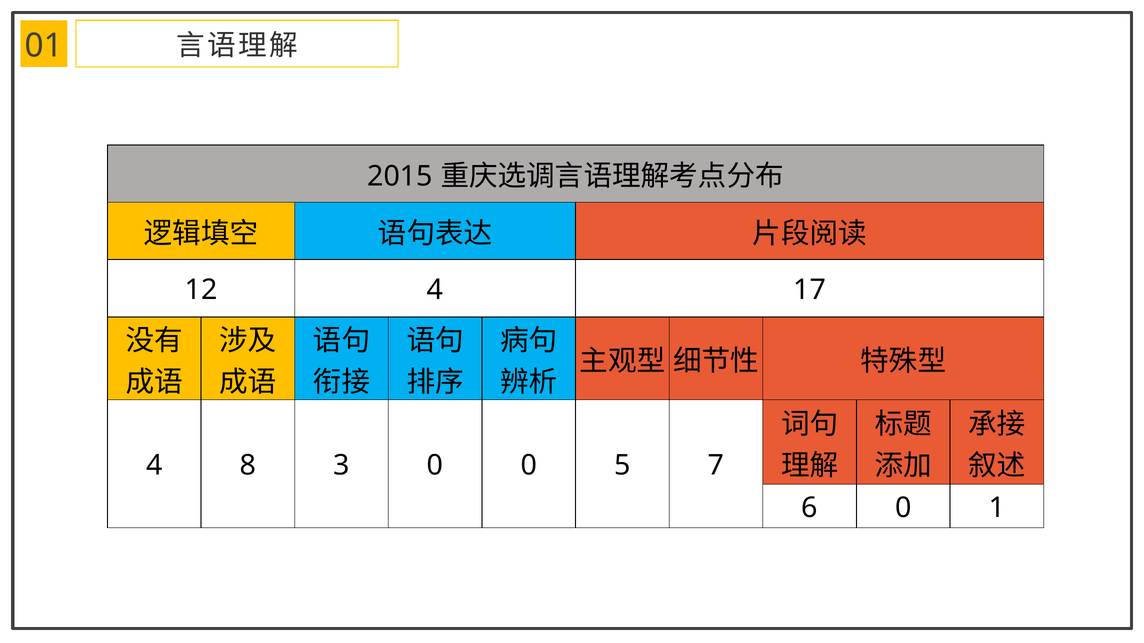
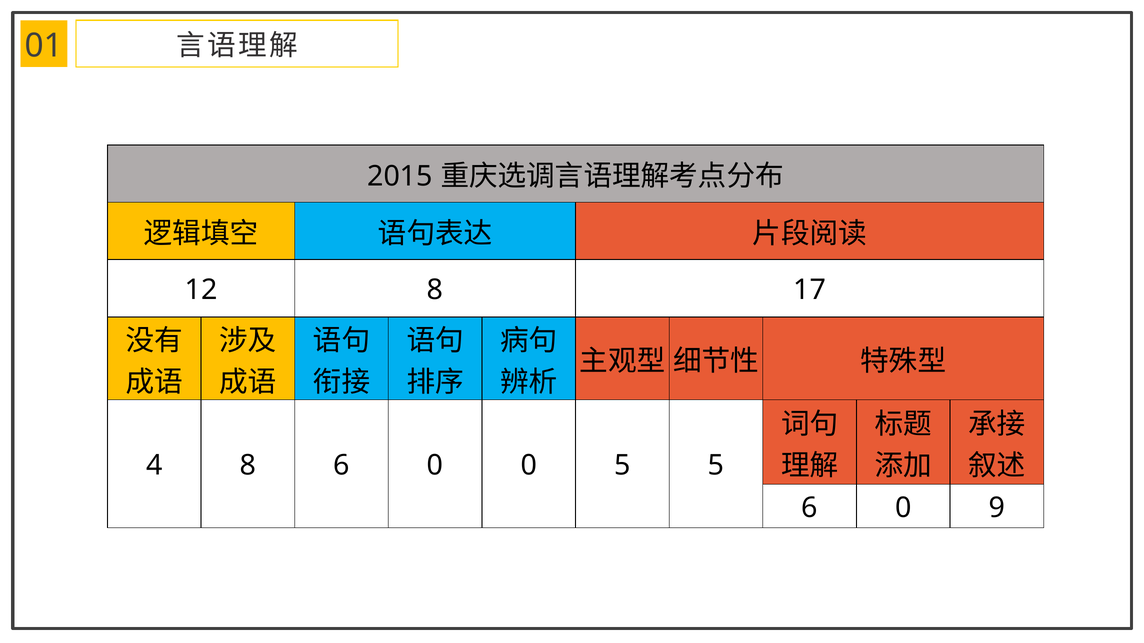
12 4: 4 -> 8 (435, 290)
8 3: 3 -> 6 (342, 466)
5 7: 7 -> 5 (716, 466)
1: 1 -> 9 (997, 508)
